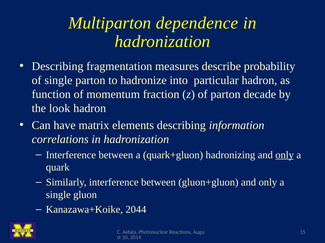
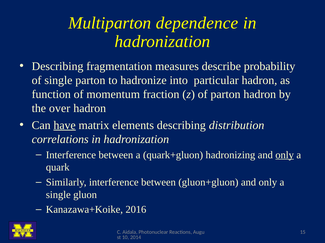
parton decade: decade -> hadron (260, 95)
look: look -> over (60, 109)
have underline: none -> present (65, 126)
information: information -> distribution (237, 126)
2044: 2044 -> 2016 (136, 210)
